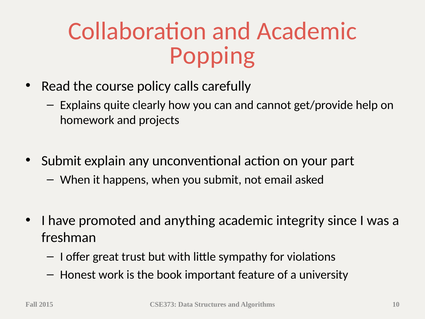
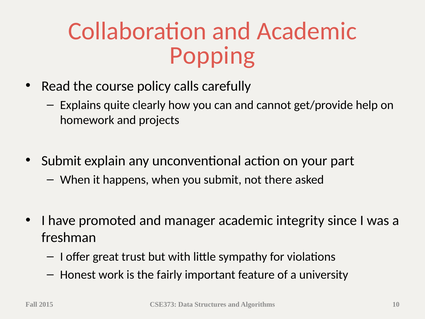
email: email -> there (278, 180)
anything: anything -> manager (190, 220)
book: book -> fairly (169, 275)
